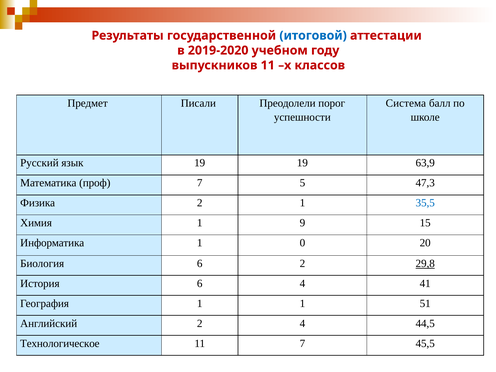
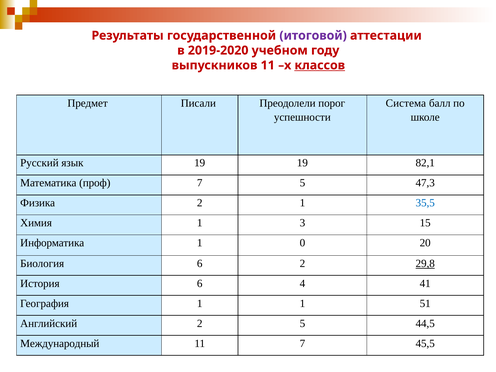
итоговой colour: blue -> purple (313, 36)
классов underline: none -> present (320, 65)
63,9: 63,9 -> 82,1 (425, 163)
9: 9 -> 3 (302, 223)
2 4: 4 -> 5 (302, 323)
Технологическое: Технологическое -> Международный (60, 343)
